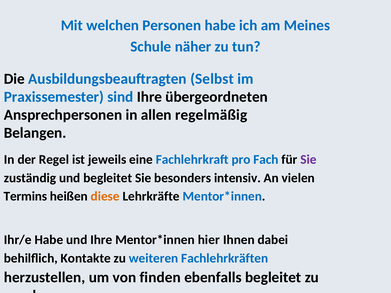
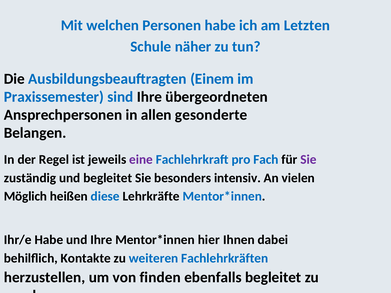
Meines: Meines -> Letzten (307, 25)
Selbst: Selbst -> Einem (212, 79)
regelmäßig: regelmäßig -> gesonderte (211, 115)
eine colour: black -> purple (141, 160)
Termins: Termins -> Möglich (25, 196)
diese colour: orange -> blue (105, 196)
